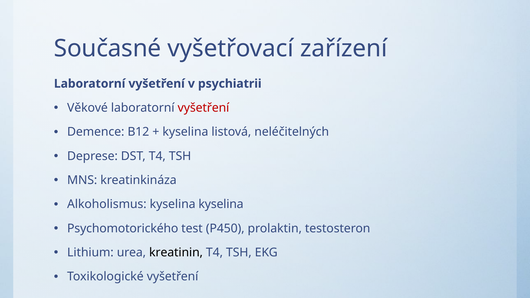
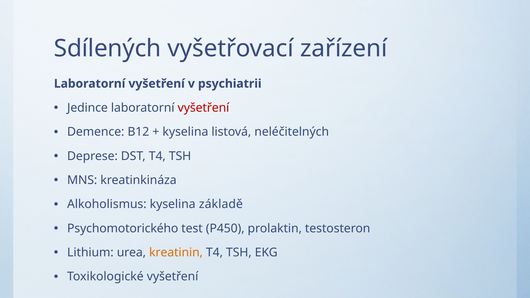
Současné: Současné -> Sdílených (108, 48)
Věkové: Věkové -> Jedince (87, 108)
kyselina kyselina: kyselina -> základě (221, 204)
kreatinin colour: black -> orange (176, 253)
